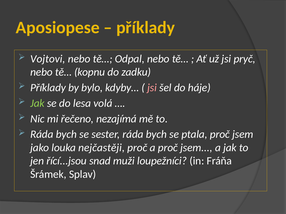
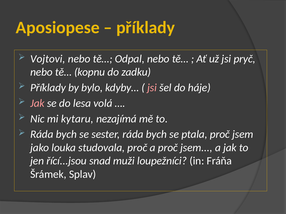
Jak colour: light green -> pink (37, 103)
řečeno: řečeno -> kytaru (77, 119)
nejčastěji: nejčastěji -> studovala (102, 148)
